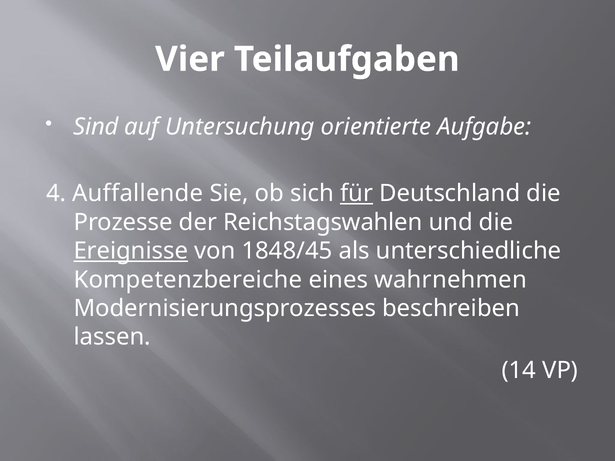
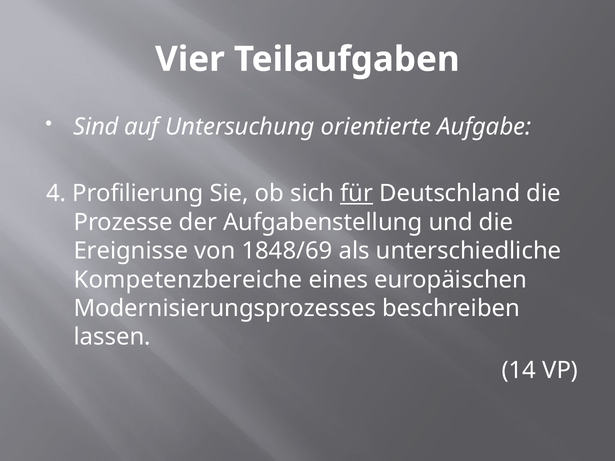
Auffallende: Auffallende -> Profilierung (138, 194)
Reichstagswahlen: Reichstagswahlen -> Aufgabenstellung (323, 222)
Ereignisse underline: present -> none (131, 251)
1848/45: 1848/45 -> 1848/69 (287, 251)
wahrnehmen: wahrnehmen -> europäischen (451, 280)
